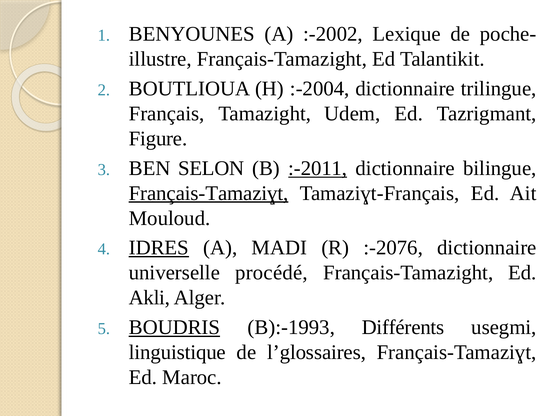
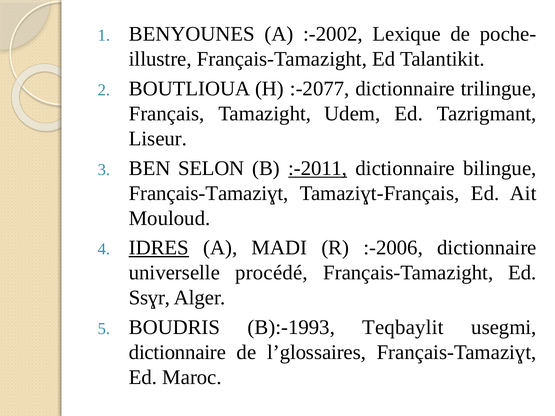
:-2004: :-2004 -> :-2077 (320, 89)
Figure: Figure -> Liseur (158, 139)
Français-Tamaziɣt underline: present -> none (209, 193)
:-2076: :-2076 -> :-2006 (393, 248)
Akli: Akli -> Ssɣr (149, 298)
BOUDRIS underline: present -> none (174, 328)
Différents: Différents -> Teqbaylit (403, 328)
linguistique: linguistique -> dictionnaire (177, 353)
